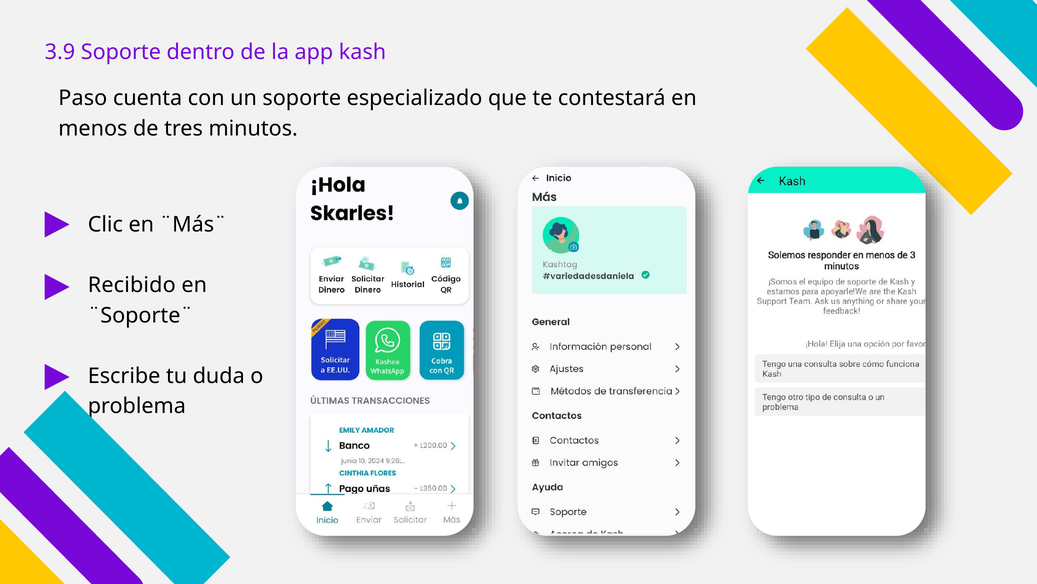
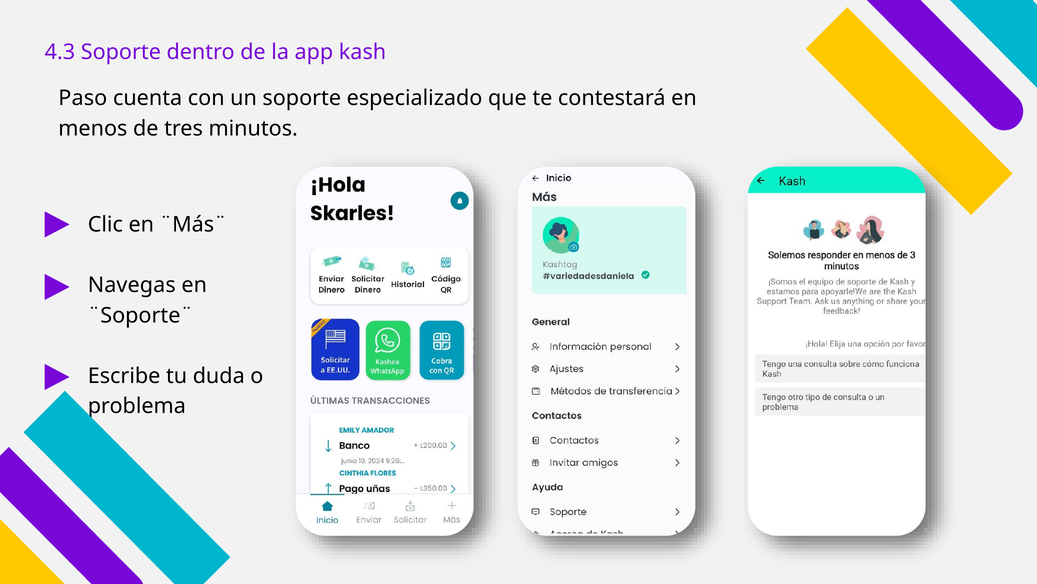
3.9: 3.9 -> 4.3 (60, 52)
Recibido: Recibido -> Navegas (132, 285)
